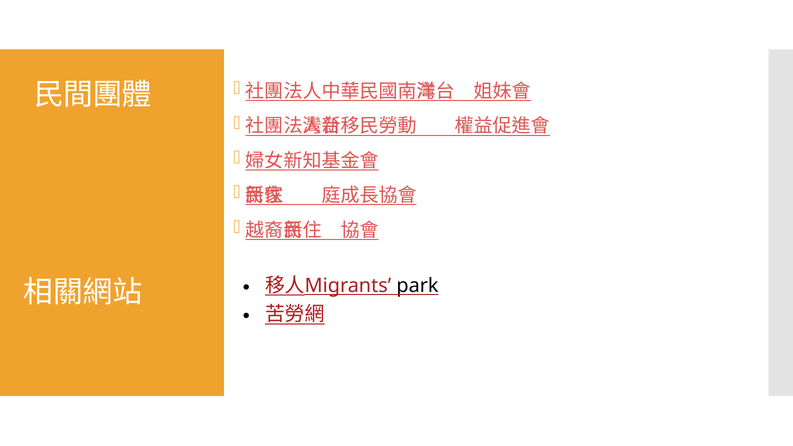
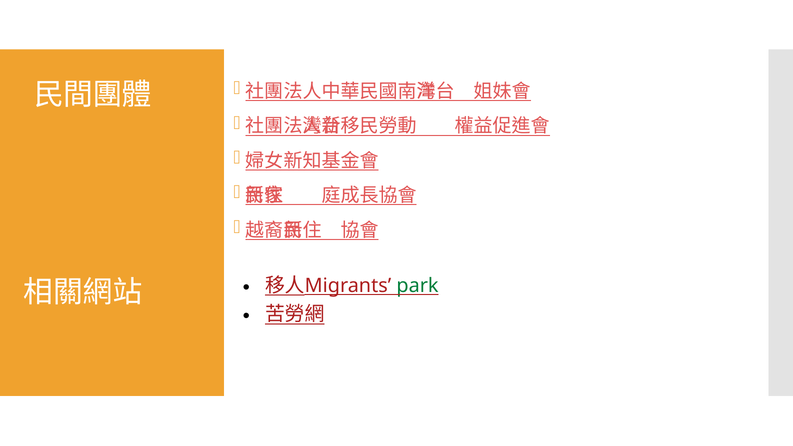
park colour: black -> green (417, 286)
